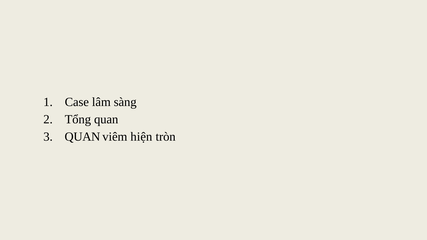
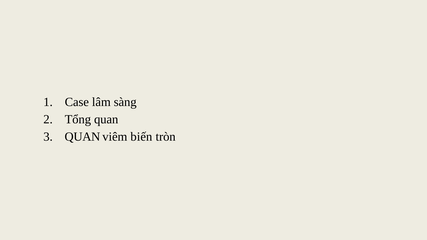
hiện: hiện -> biến (141, 137)
